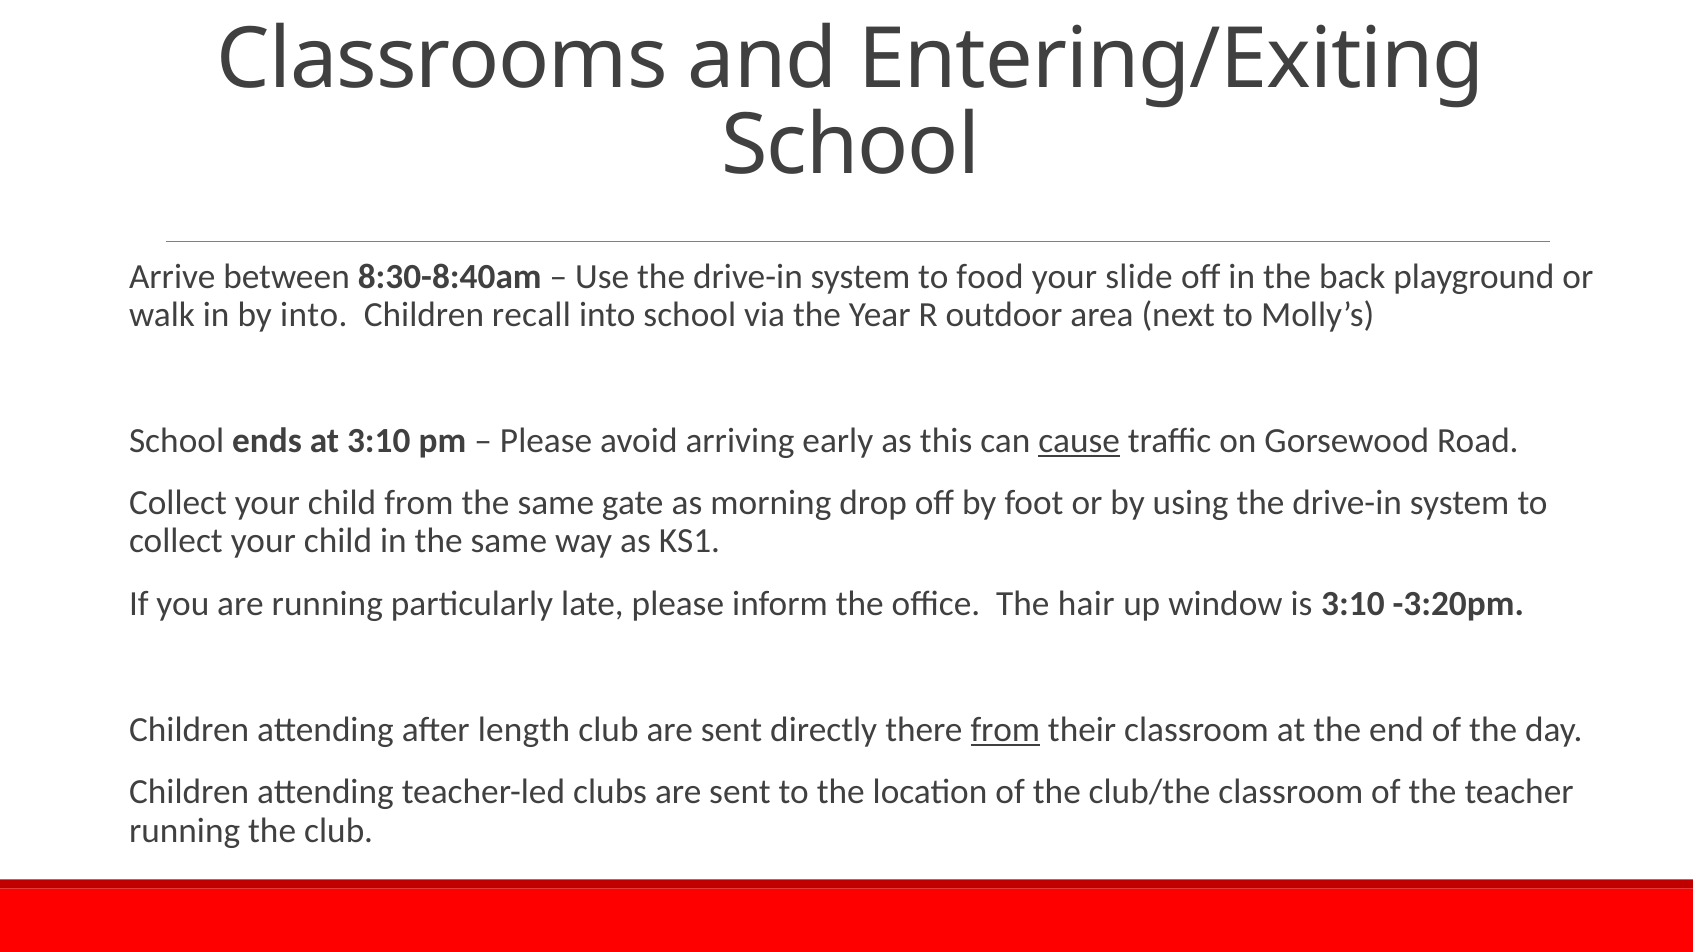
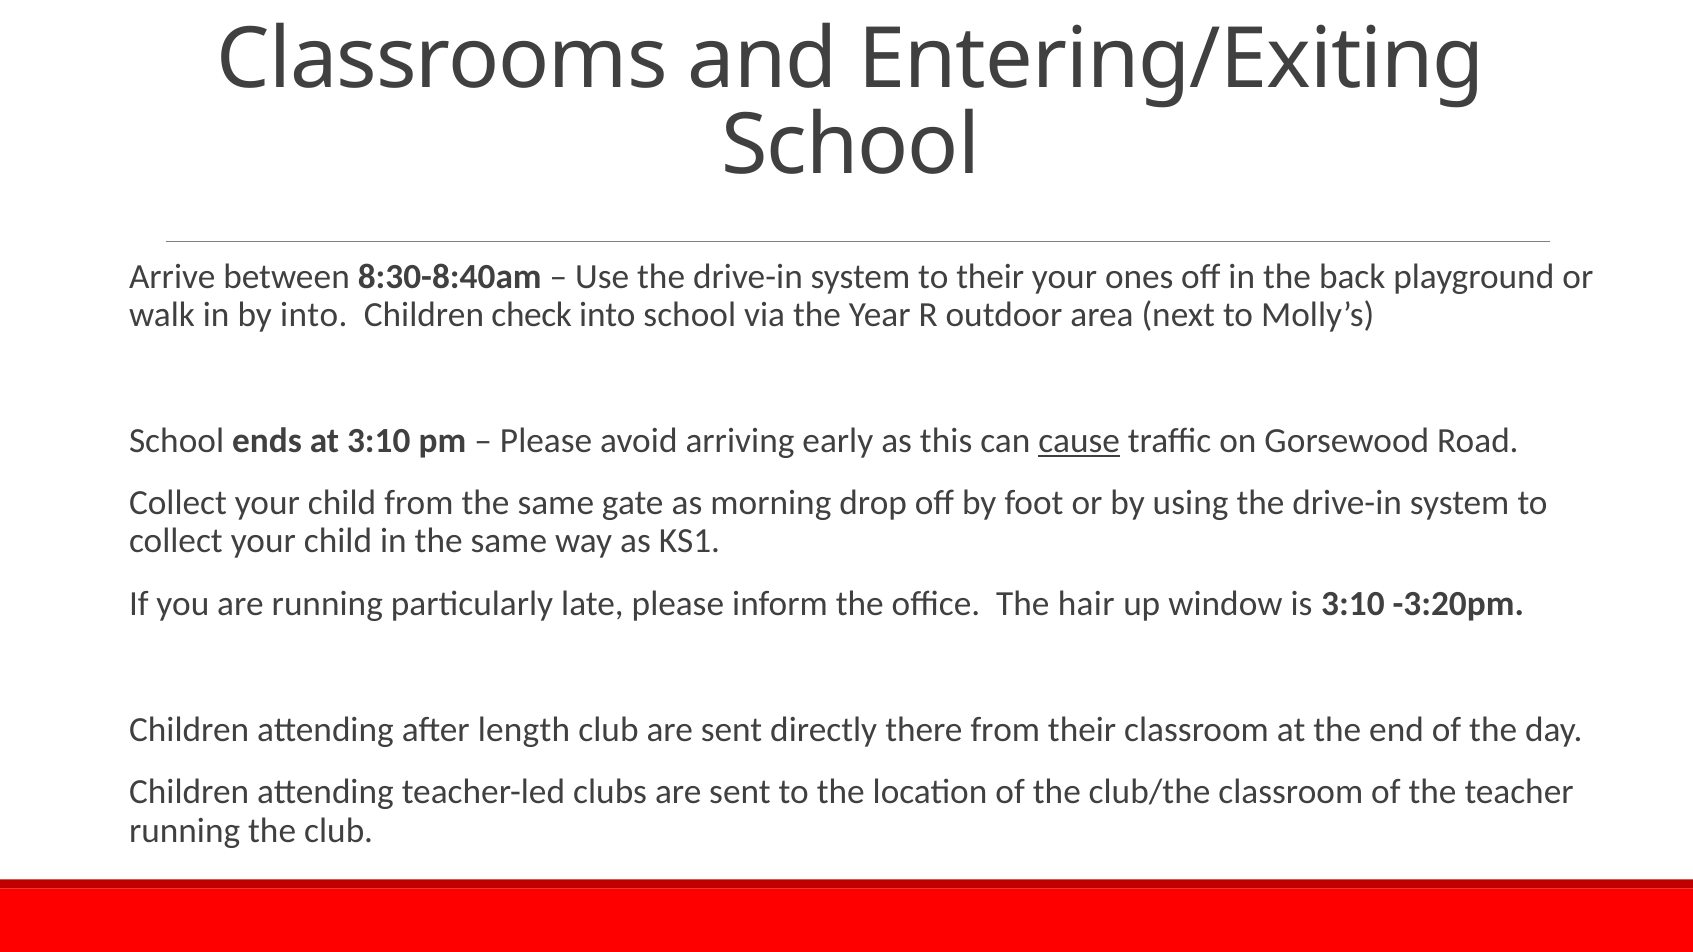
to food: food -> their (990, 277)
slide: slide -> ones (1139, 277)
recall: recall -> check (532, 315)
from underline: present -> none (1005, 730)
